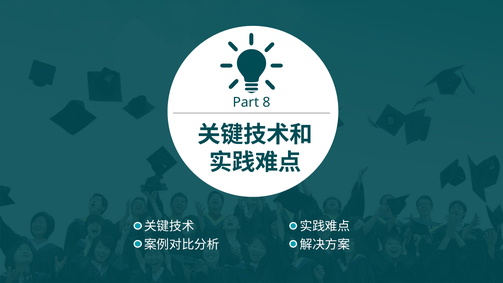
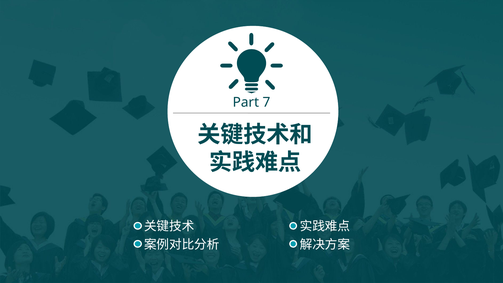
8: 8 -> 7 (266, 102)
